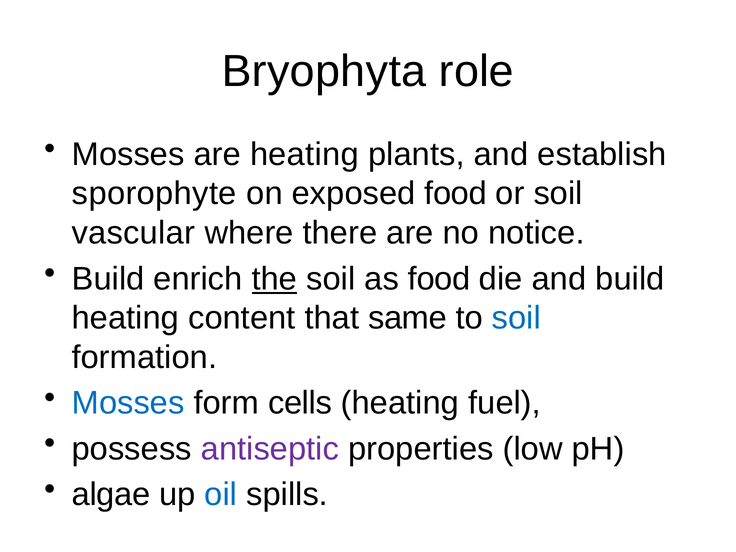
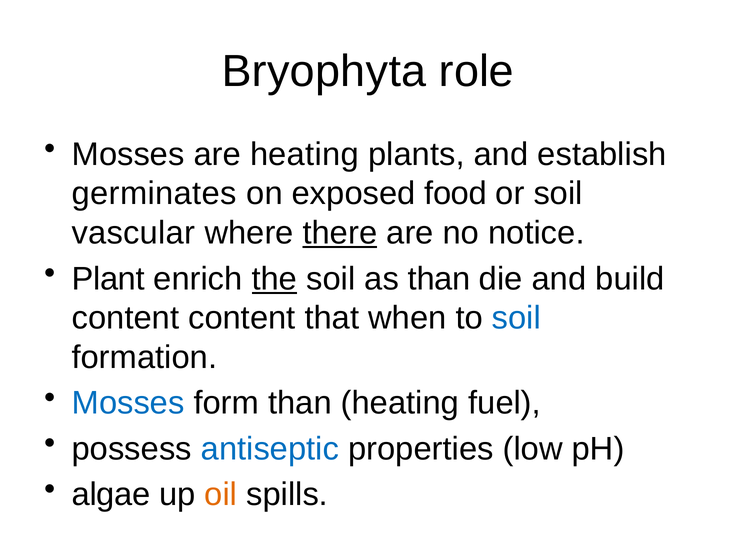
sporophyte: sporophyte -> germinates (154, 194)
there underline: none -> present (340, 233)
Build: Build -> Plant (108, 279)
as food: food -> than (439, 279)
heating: heating -> content (125, 318)
same: same -> when (407, 318)
form cells: cells -> than (300, 403)
antiseptic colour: purple -> blue (270, 449)
oil colour: blue -> orange (221, 495)
